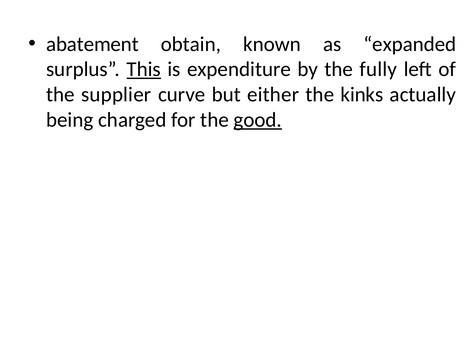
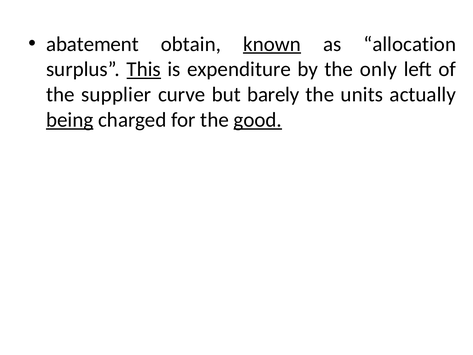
known underline: none -> present (272, 44)
expanded: expanded -> allocation (410, 44)
fully: fully -> only (378, 69)
either: either -> barely (273, 95)
kinks: kinks -> units (362, 95)
being underline: none -> present (70, 120)
